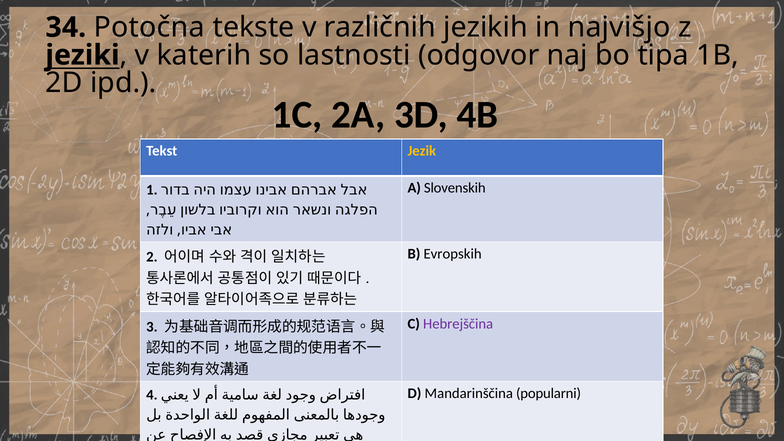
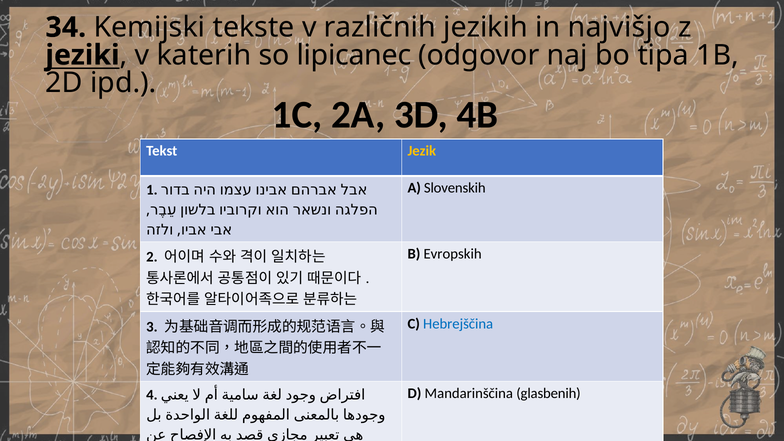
Potočna: Potočna -> Kemijski (149, 27)
lastnosti: lastnosti -> lipicanec (354, 55)
Hebrejščina colour: purple -> blue (458, 324)
popularni: popularni -> glasbenih (548, 393)
